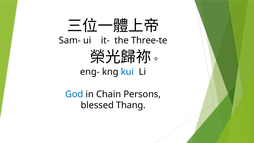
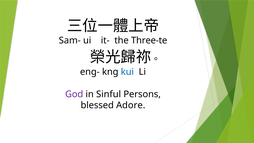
God colour: blue -> purple (74, 94)
Chain: Chain -> Sinful (109, 94)
Thang: Thang -> Adore (131, 105)
